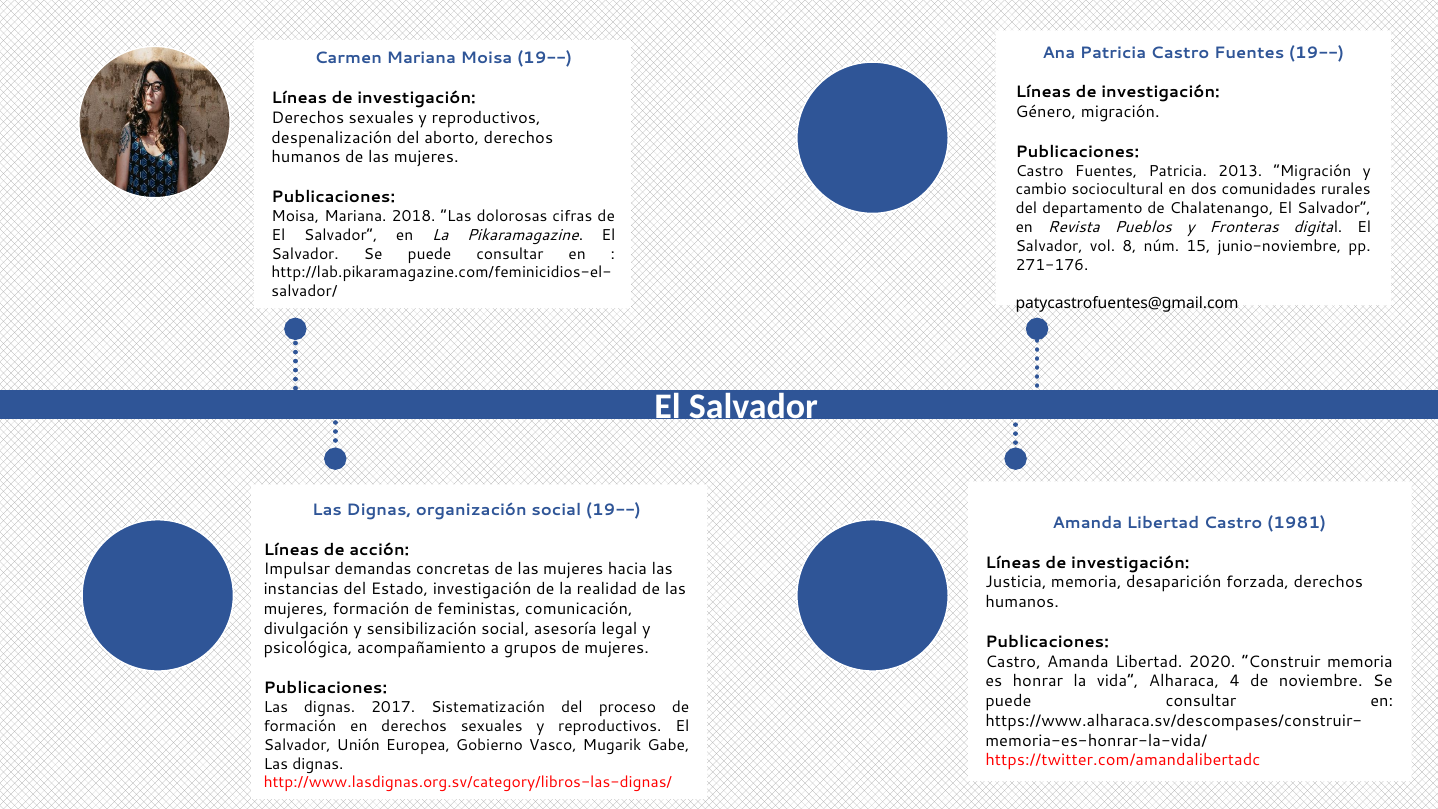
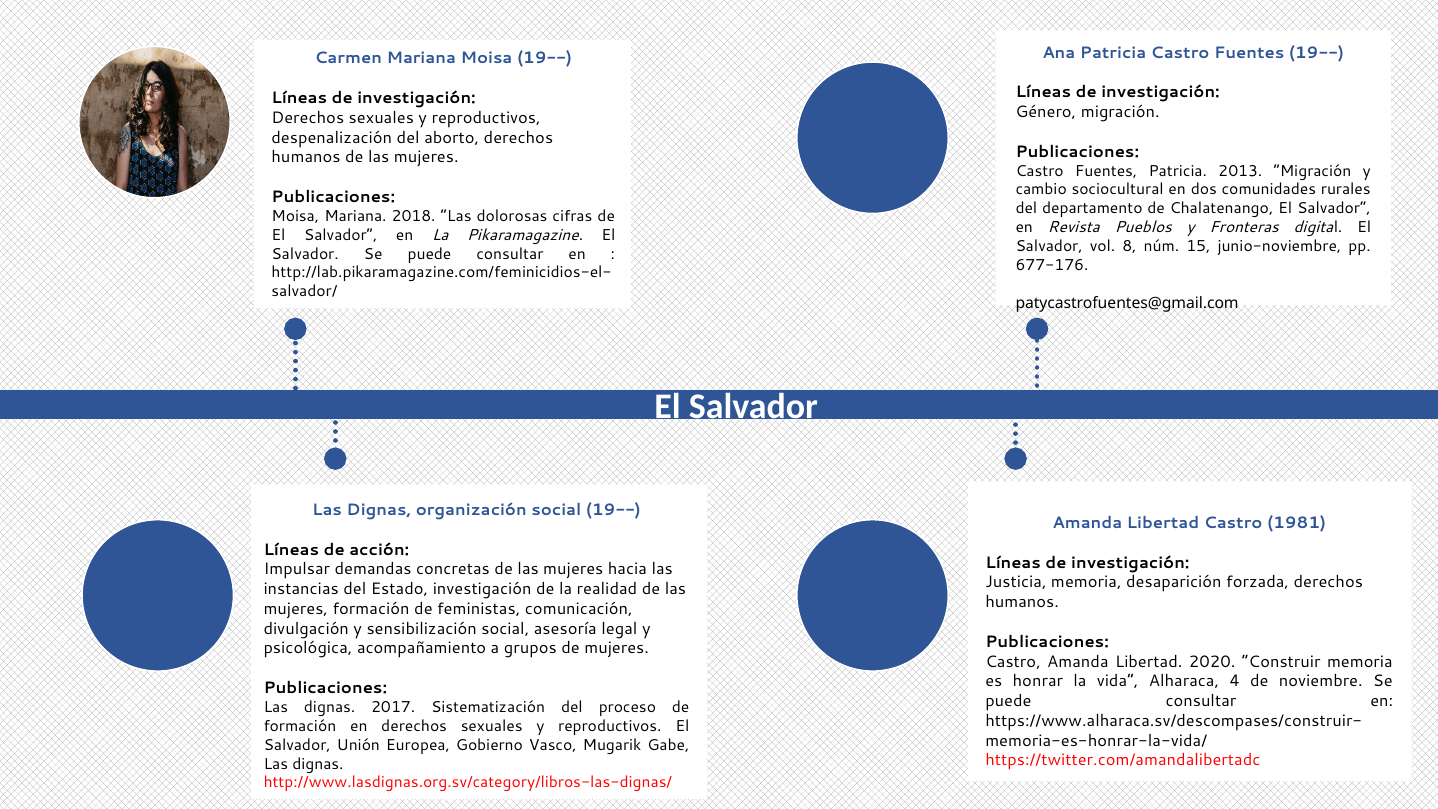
271-176: 271-176 -> 677-176 (1052, 265)
